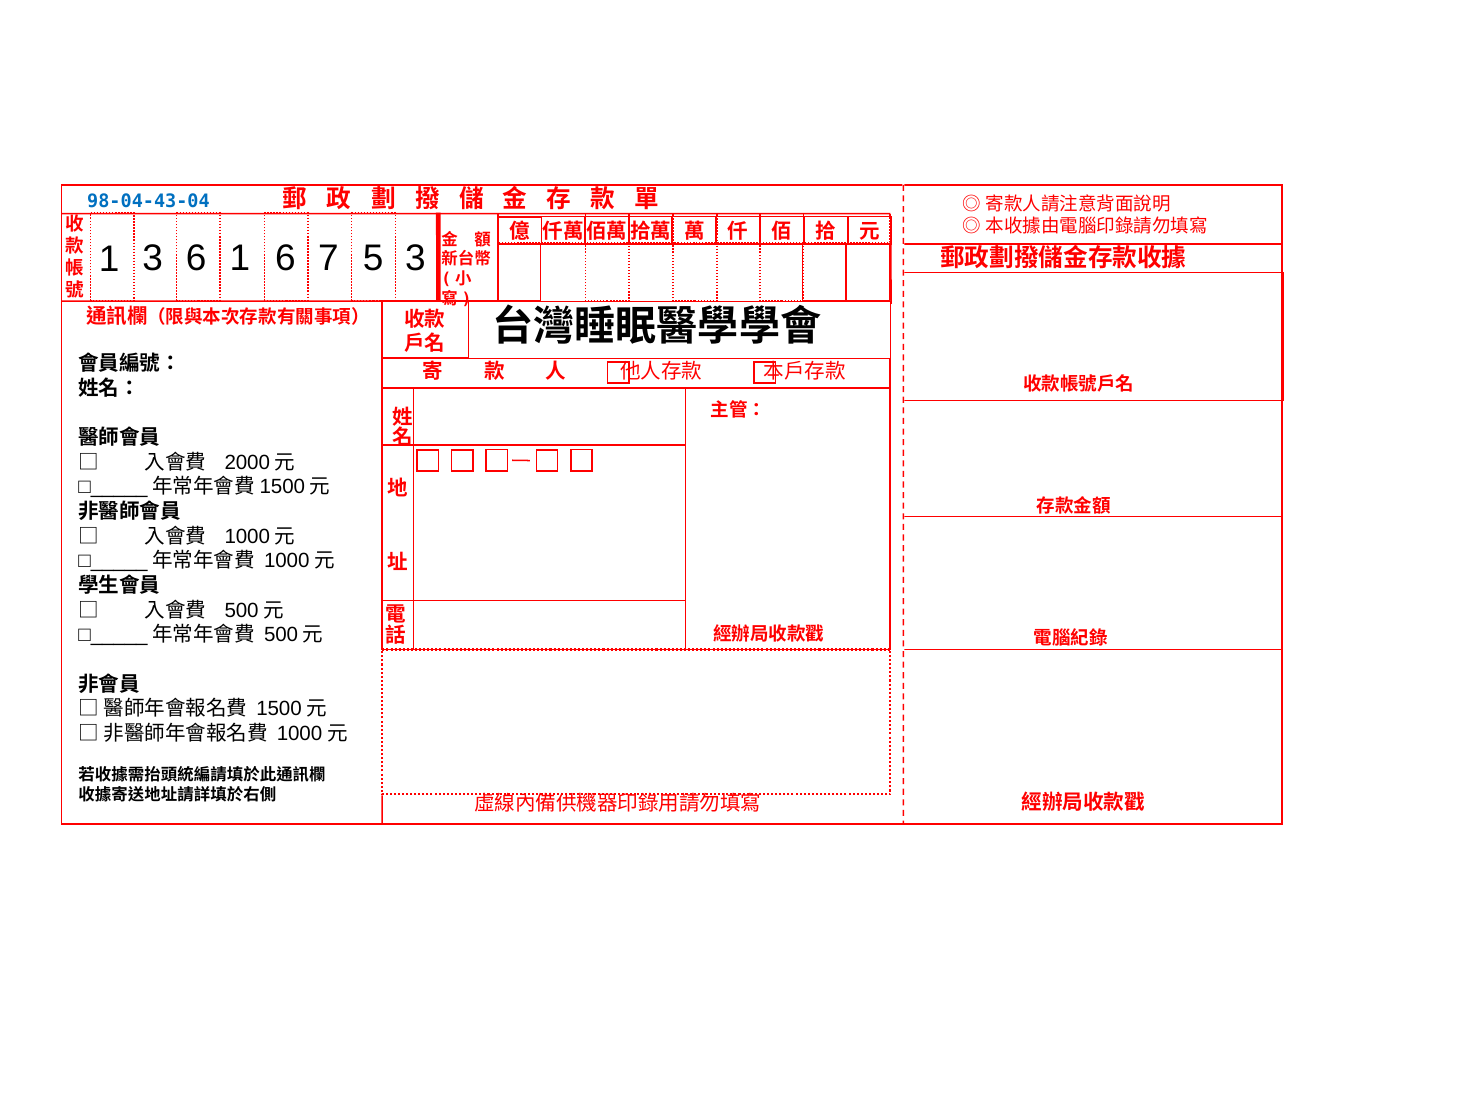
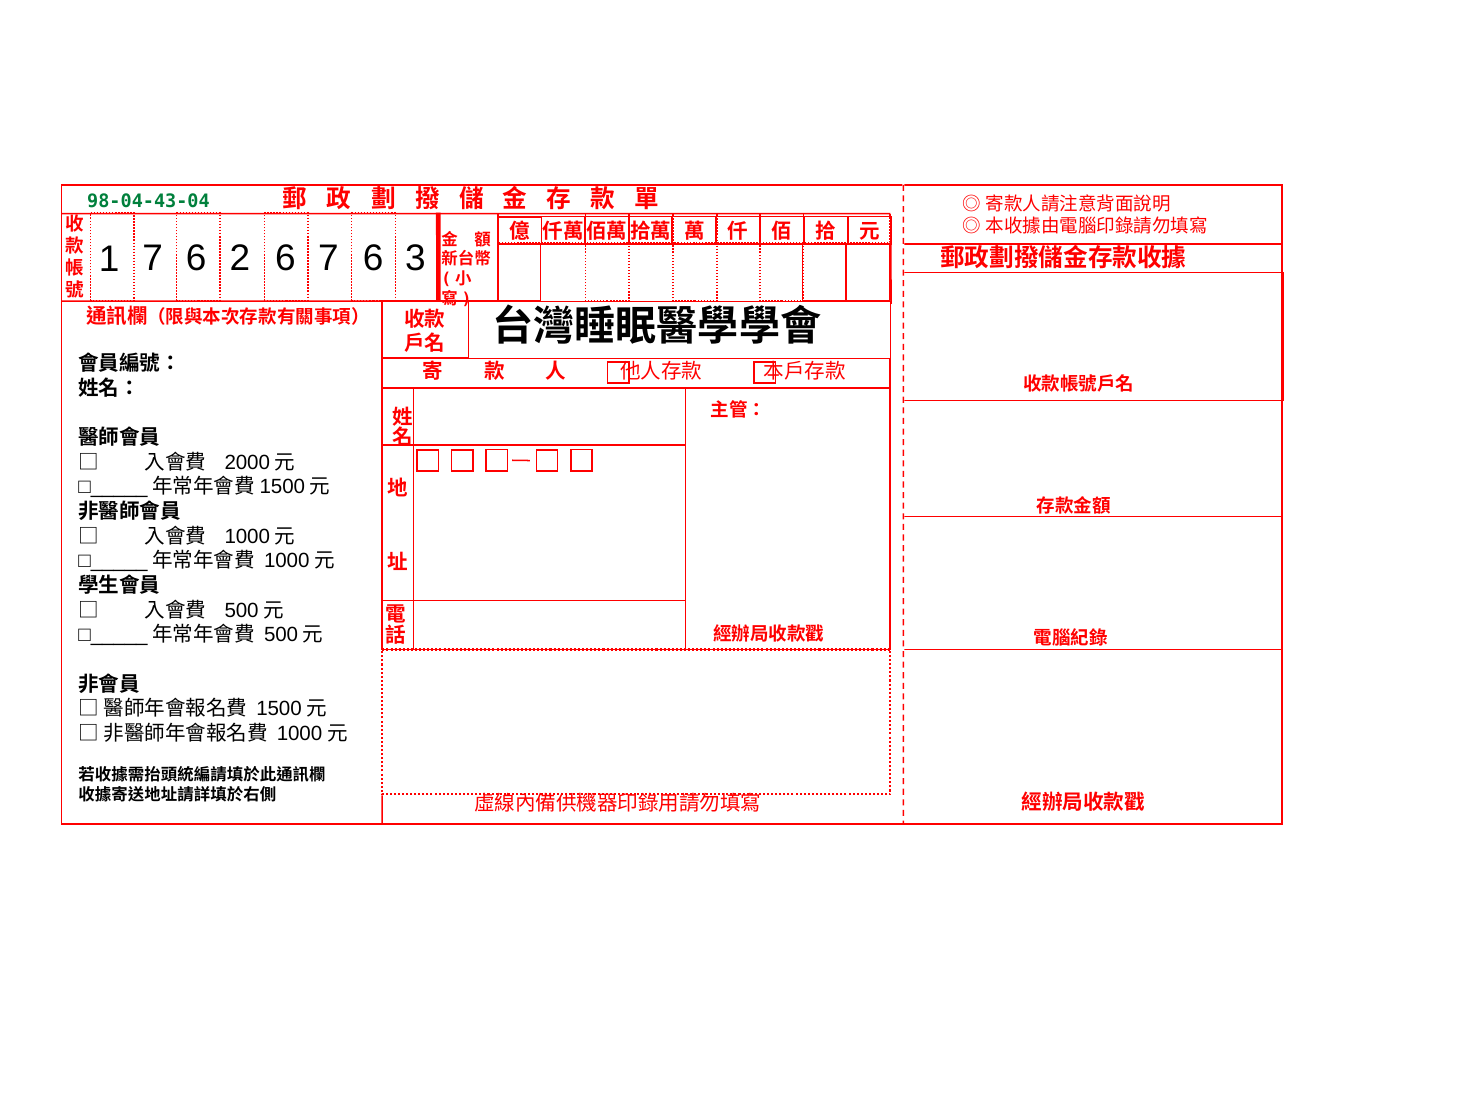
98-04-43-04 colour: blue -> green (148, 202)
6 1: 1 -> 2 (240, 259)
1 3: 3 -> 7 (153, 259)
6 7 5: 5 -> 6 (373, 259)
